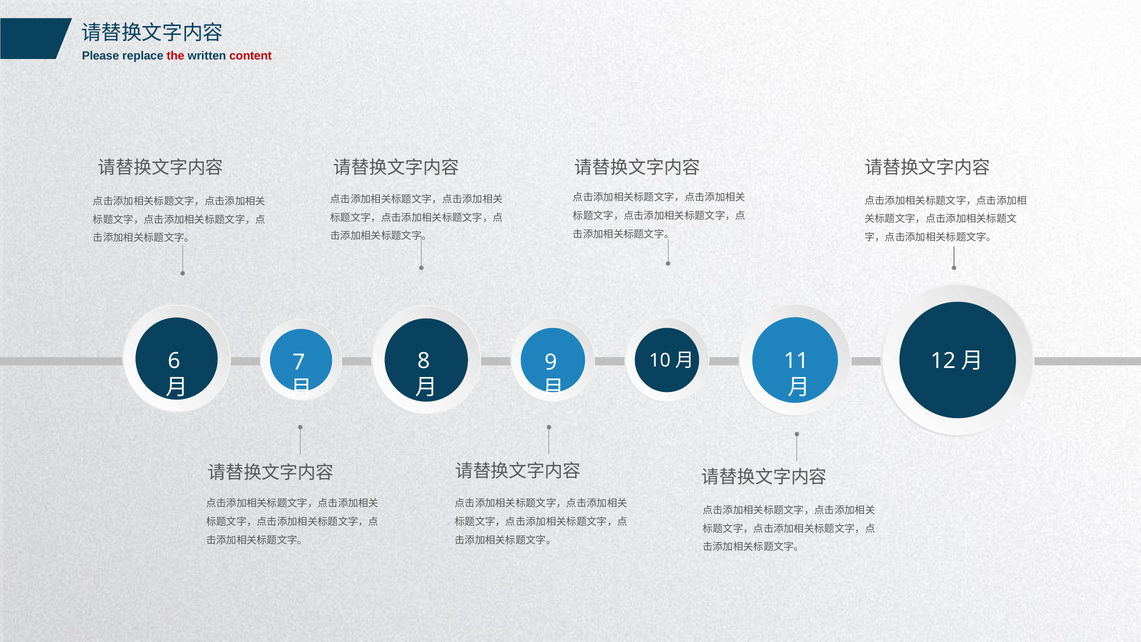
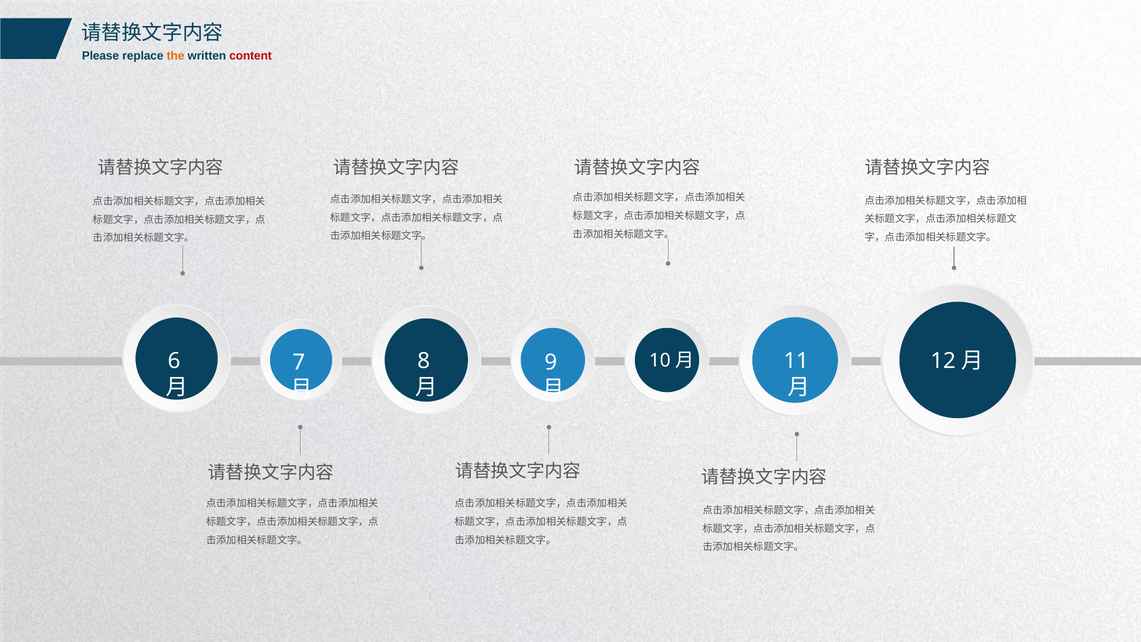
the colour: red -> orange (176, 56)
